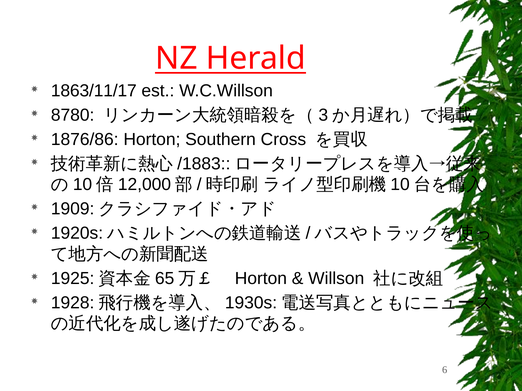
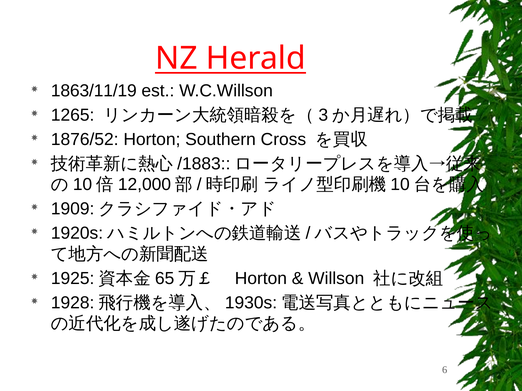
1863/11/17: 1863/11/17 -> 1863/11/19 (94, 91)
8780: 8780 -> 1265 (73, 115)
1876/86: 1876/86 -> 1876/52 (85, 140)
